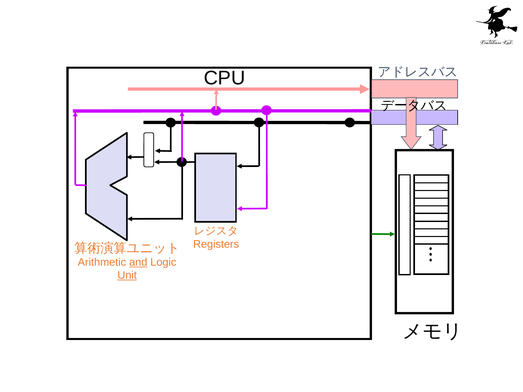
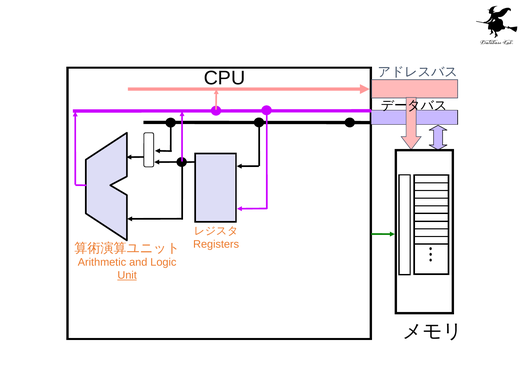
and underline: present -> none (138, 262)
